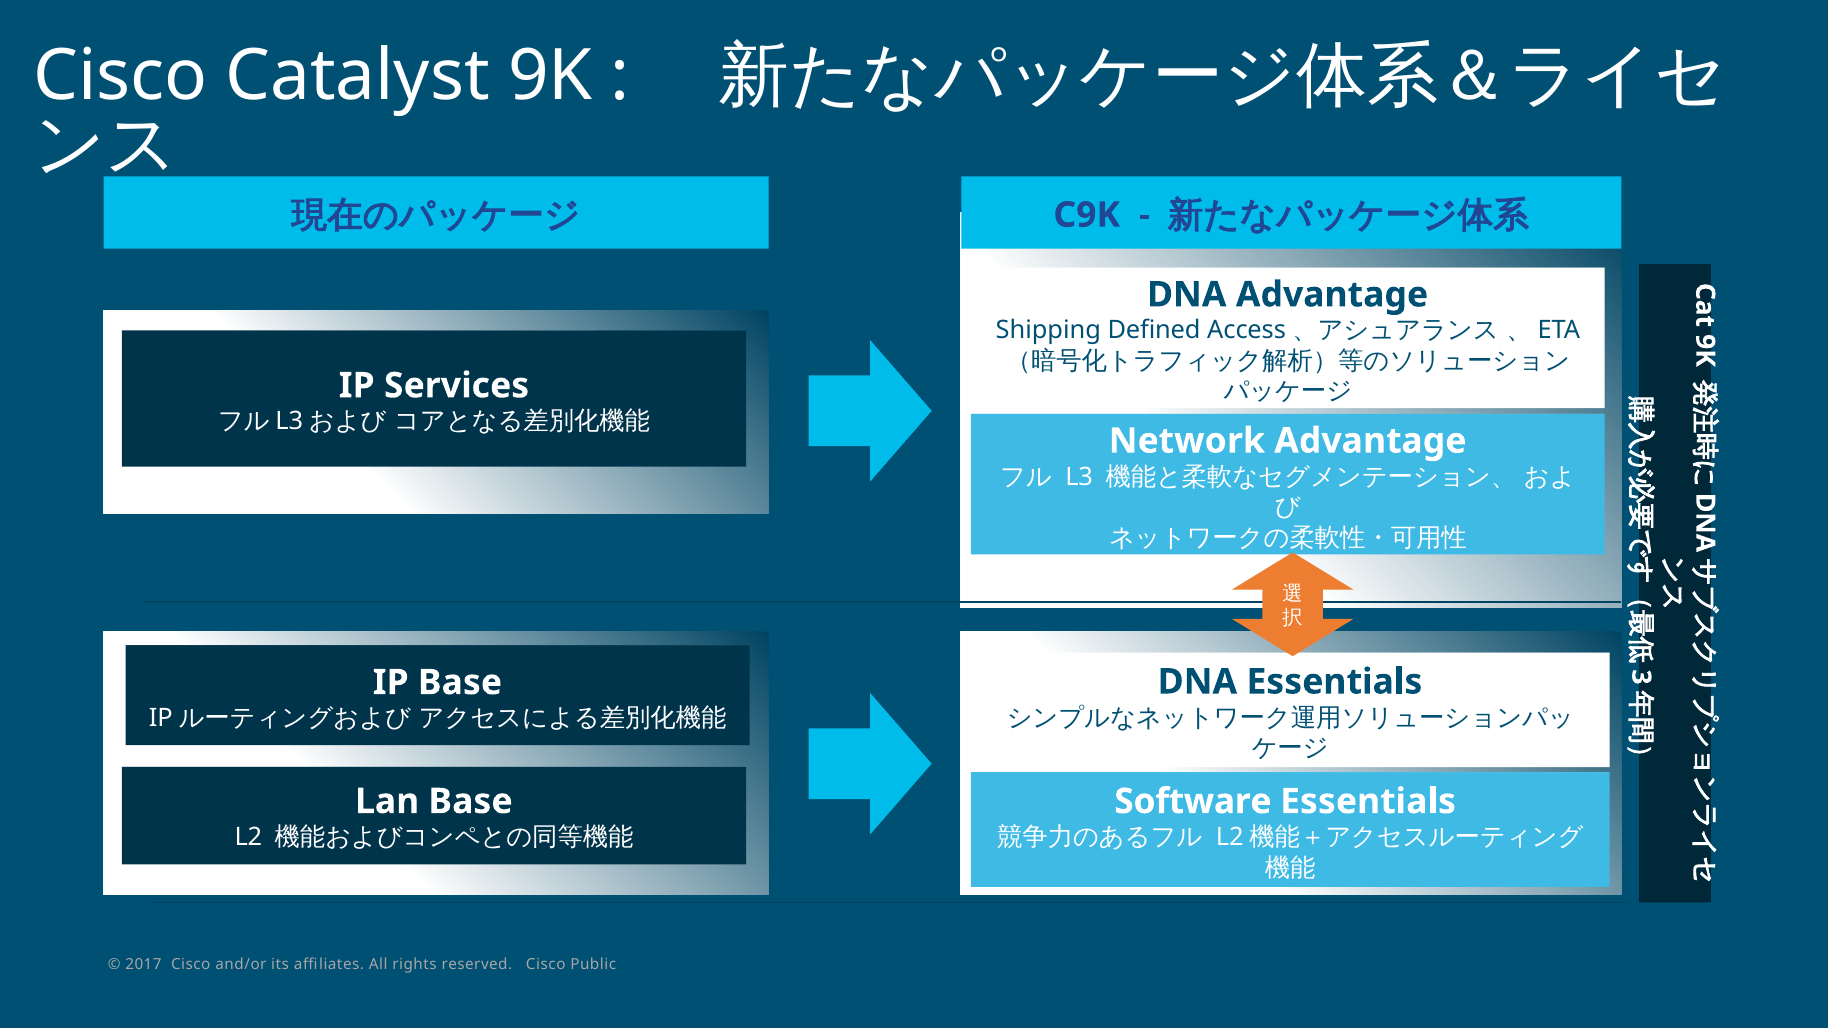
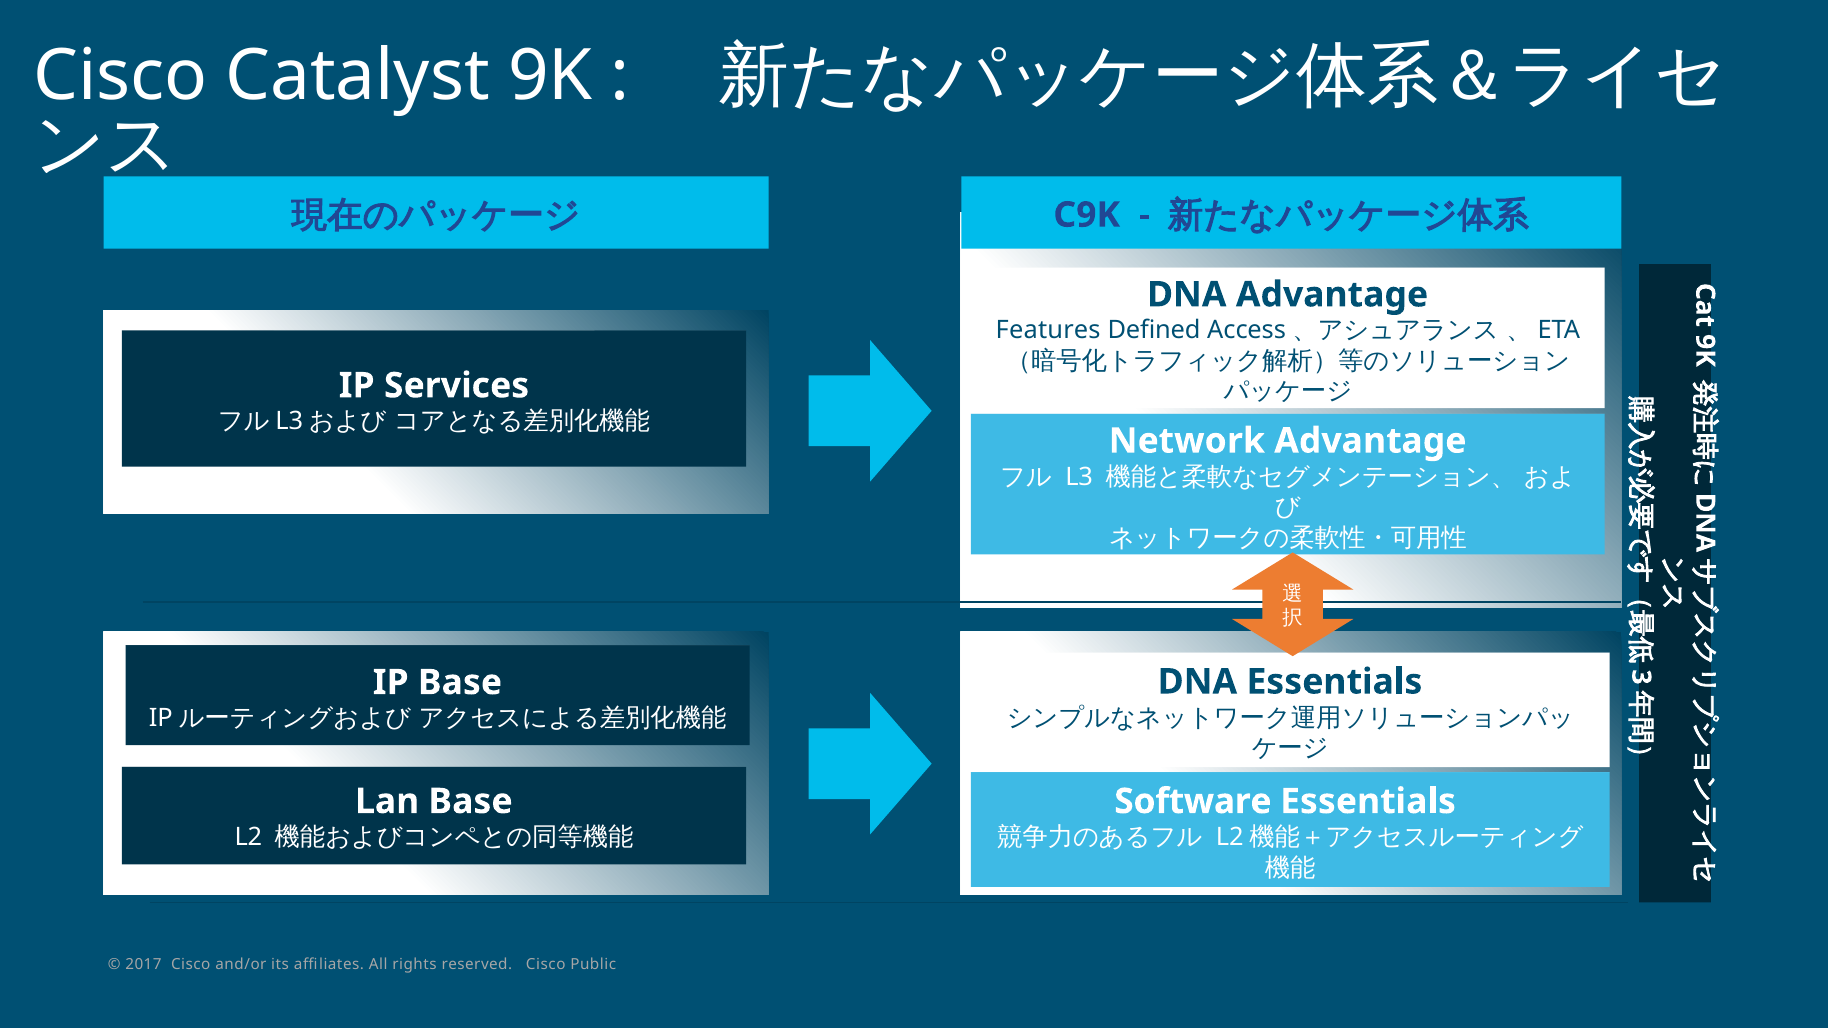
Shipping: Shipping -> Features (1048, 331)
